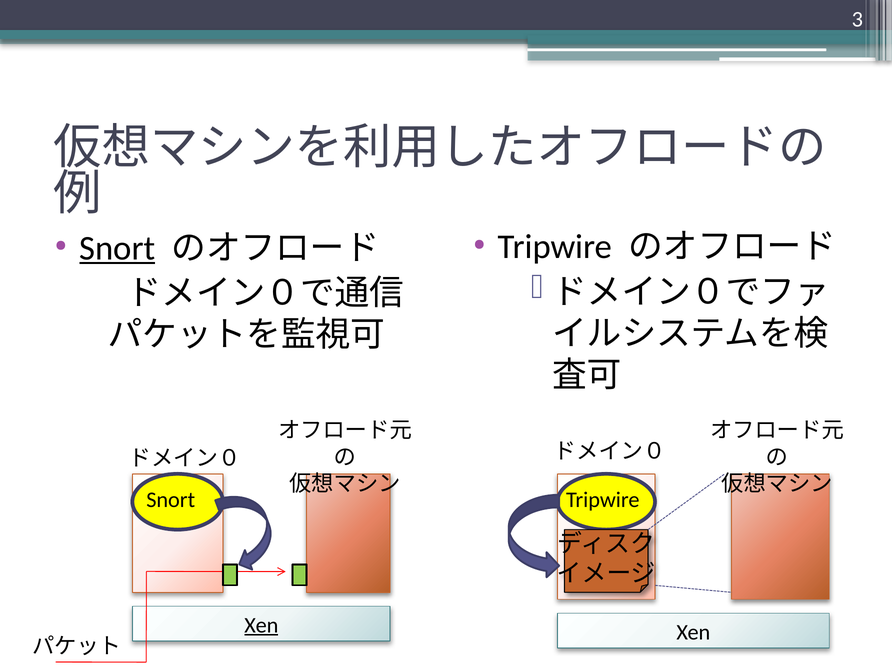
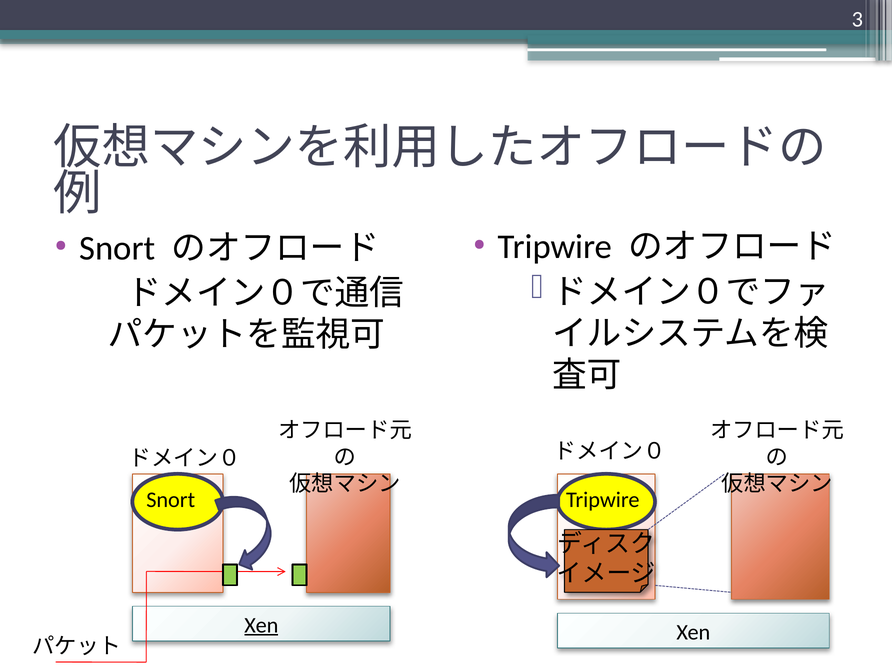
Snort underline: present -> none (117, 248)
